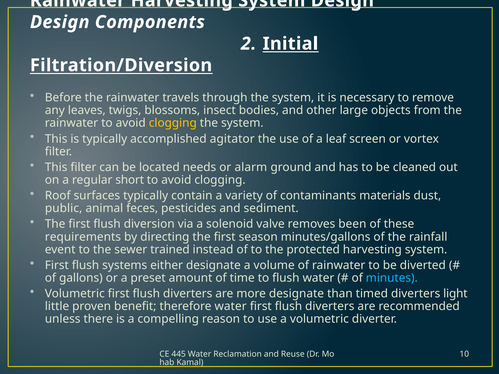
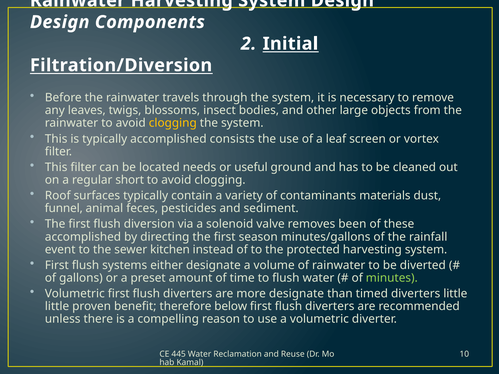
agitator: agitator -> consists (232, 139)
alarm: alarm -> useful (251, 167)
public: public -> funnel (64, 209)
requirements: requirements -> accomplished (83, 237)
trained: trained -> kitchen (170, 250)
minutes colour: light blue -> light green (392, 278)
diverters light: light -> little (455, 294)
therefore water: water -> below (231, 307)
